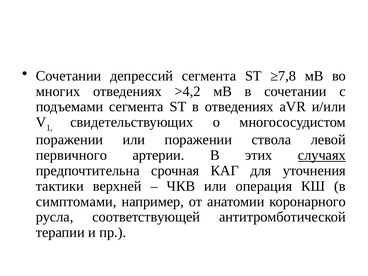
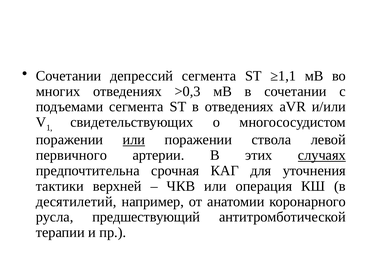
≥7,8: ≥7,8 -> ≥1,1 (283, 76)
>4,2: >4,2 -> >0,3 (188, 91)
или underline: none -> present (134, 140)
симптомами: симптомами -> десятилетий (76, 202)
соответствующей: соответствующей -> предшествующий (146, 217)
